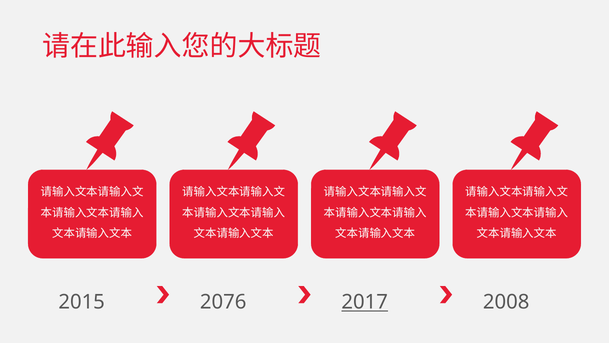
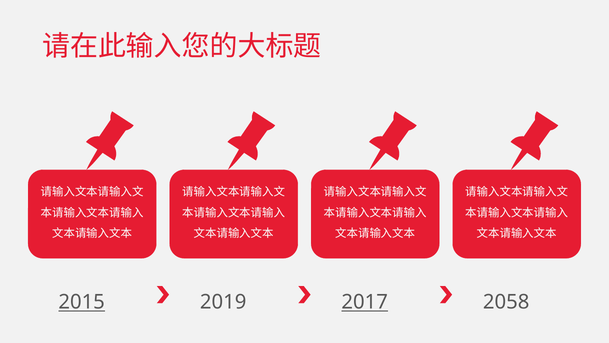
2015 underline: none -> present (82, 302)
2076: 2076 -> 2019 (223, 302)
2008: 2008 -> 2058 (506, 302)
